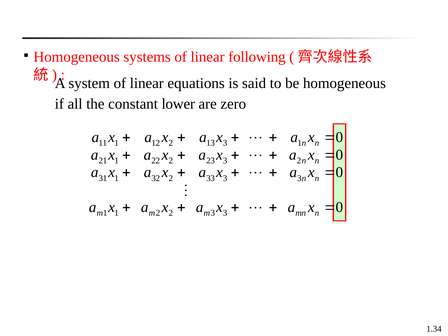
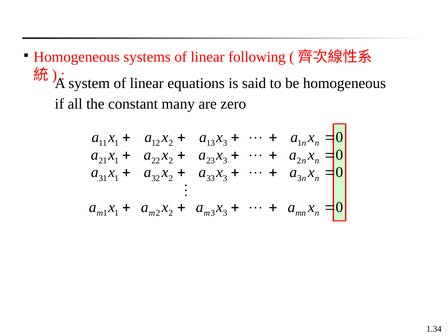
lower: lower -> many (178, 104)
